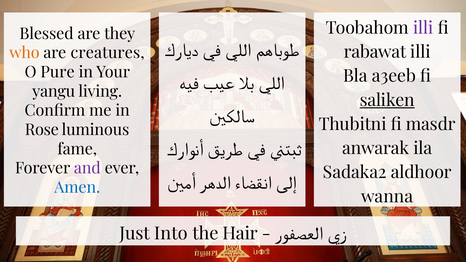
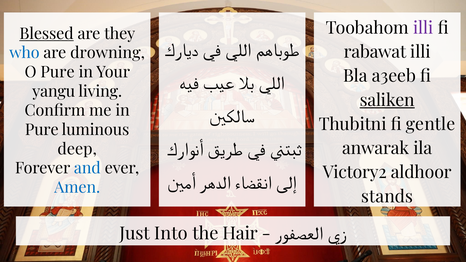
Blessed underline: none -> present (47, 34)
who colour: orange -> blue (24, 53)
creatures: creatures -> drowning (108, 53)
masdr: masdr -> gentle (431, 124)
Rose: Rose -> Pure (42, 130)
fame: fame -> deep (77, 149)
and colour: purple -> blue (87, 168)
Sadaka2: Sadaka2 -> Victory2 (355, 173)
wanna: wanna -> stands (387, 197)
